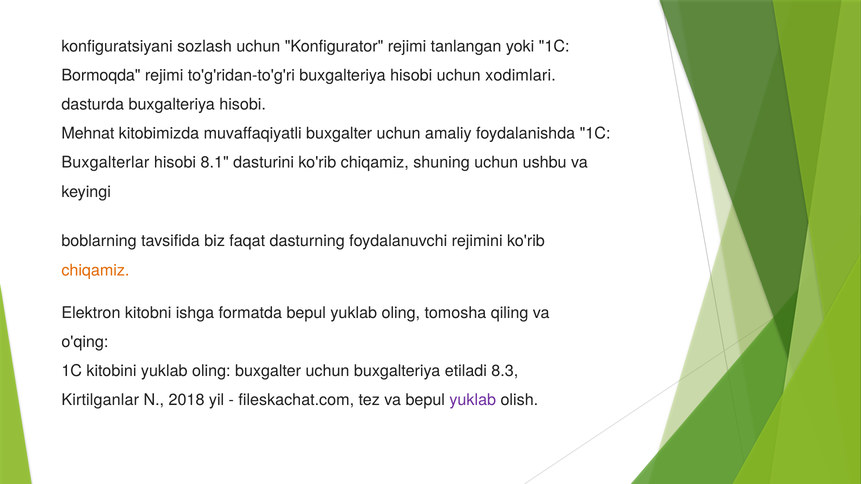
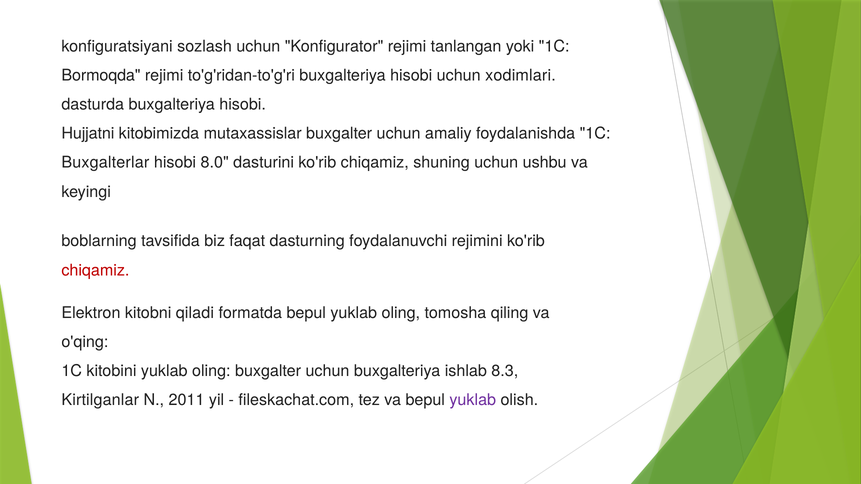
Mehnat: Mehnat -> Hujjatni (88, 134)
muvaffaqiyatli: muvaffaqiyatli -> mutaxassislar (253, 134)
8.1: 8.1 -> 8.0 (215, 163)
chiqamiz colour: orange -> red (95, 270)
ishga: ishga -> qiladi (195, 313)
etiladi: etiladi -> ishlab (466, 371)
2018: 2018 -> 2011 (187, 400)
